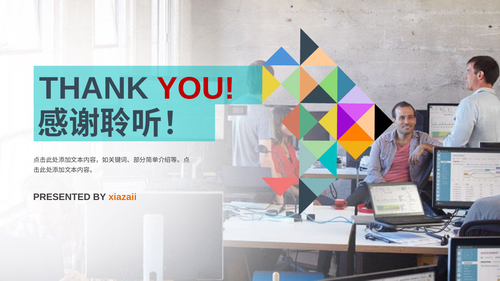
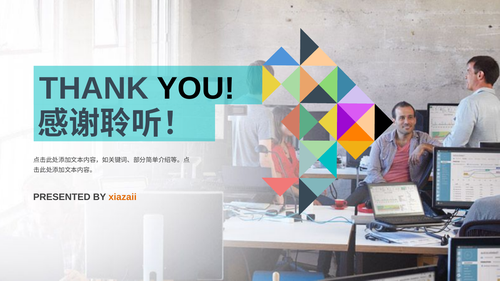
YOU colour: red -> black (196, 89)
